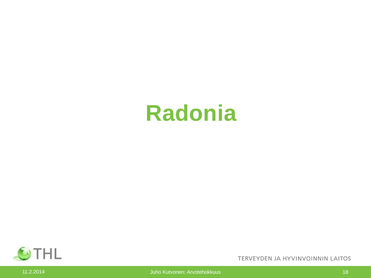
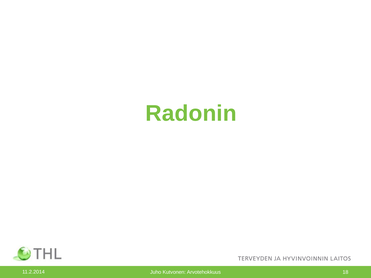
Radonia: Radonia -> Radonin (191, 113)
